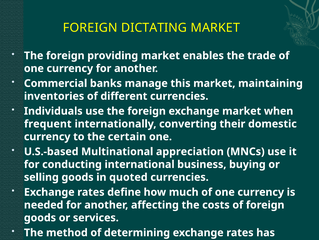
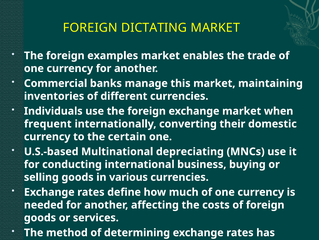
providing: providing -> examples (113, 55)
appreciation: appreciation -> depreciating (190, 151)
quoted: quoted -> various (128, 177)
